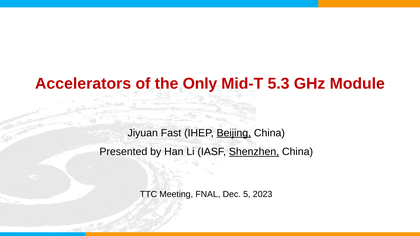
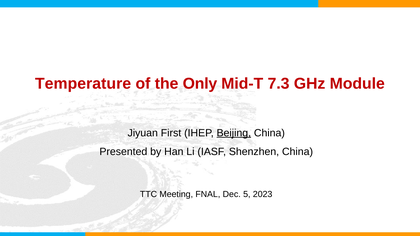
Accelerators: Accelerators -> Temperature (83, 84)
5.3: 5.3 -> 7.3 (279, 84)
Fast: Fast -> First (171, 133)
Shenzhen underline: present -> none (254, 152)
